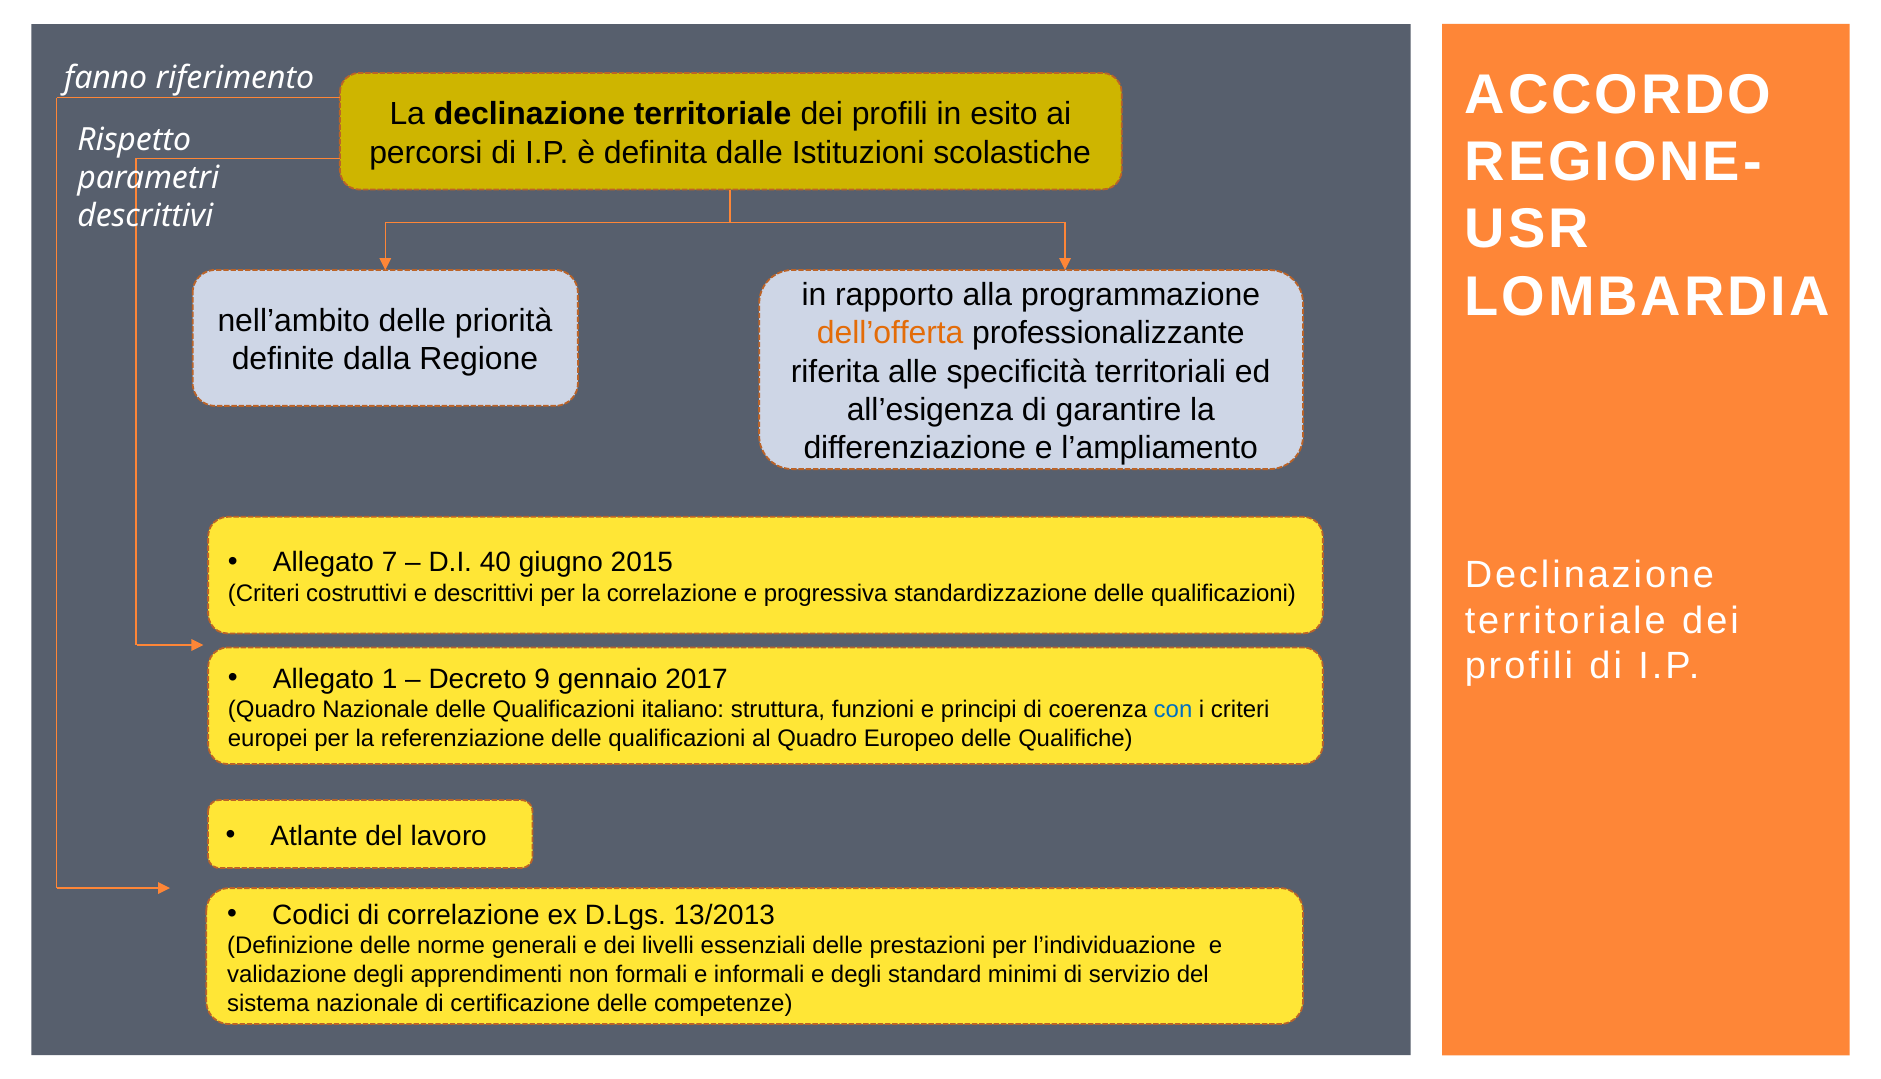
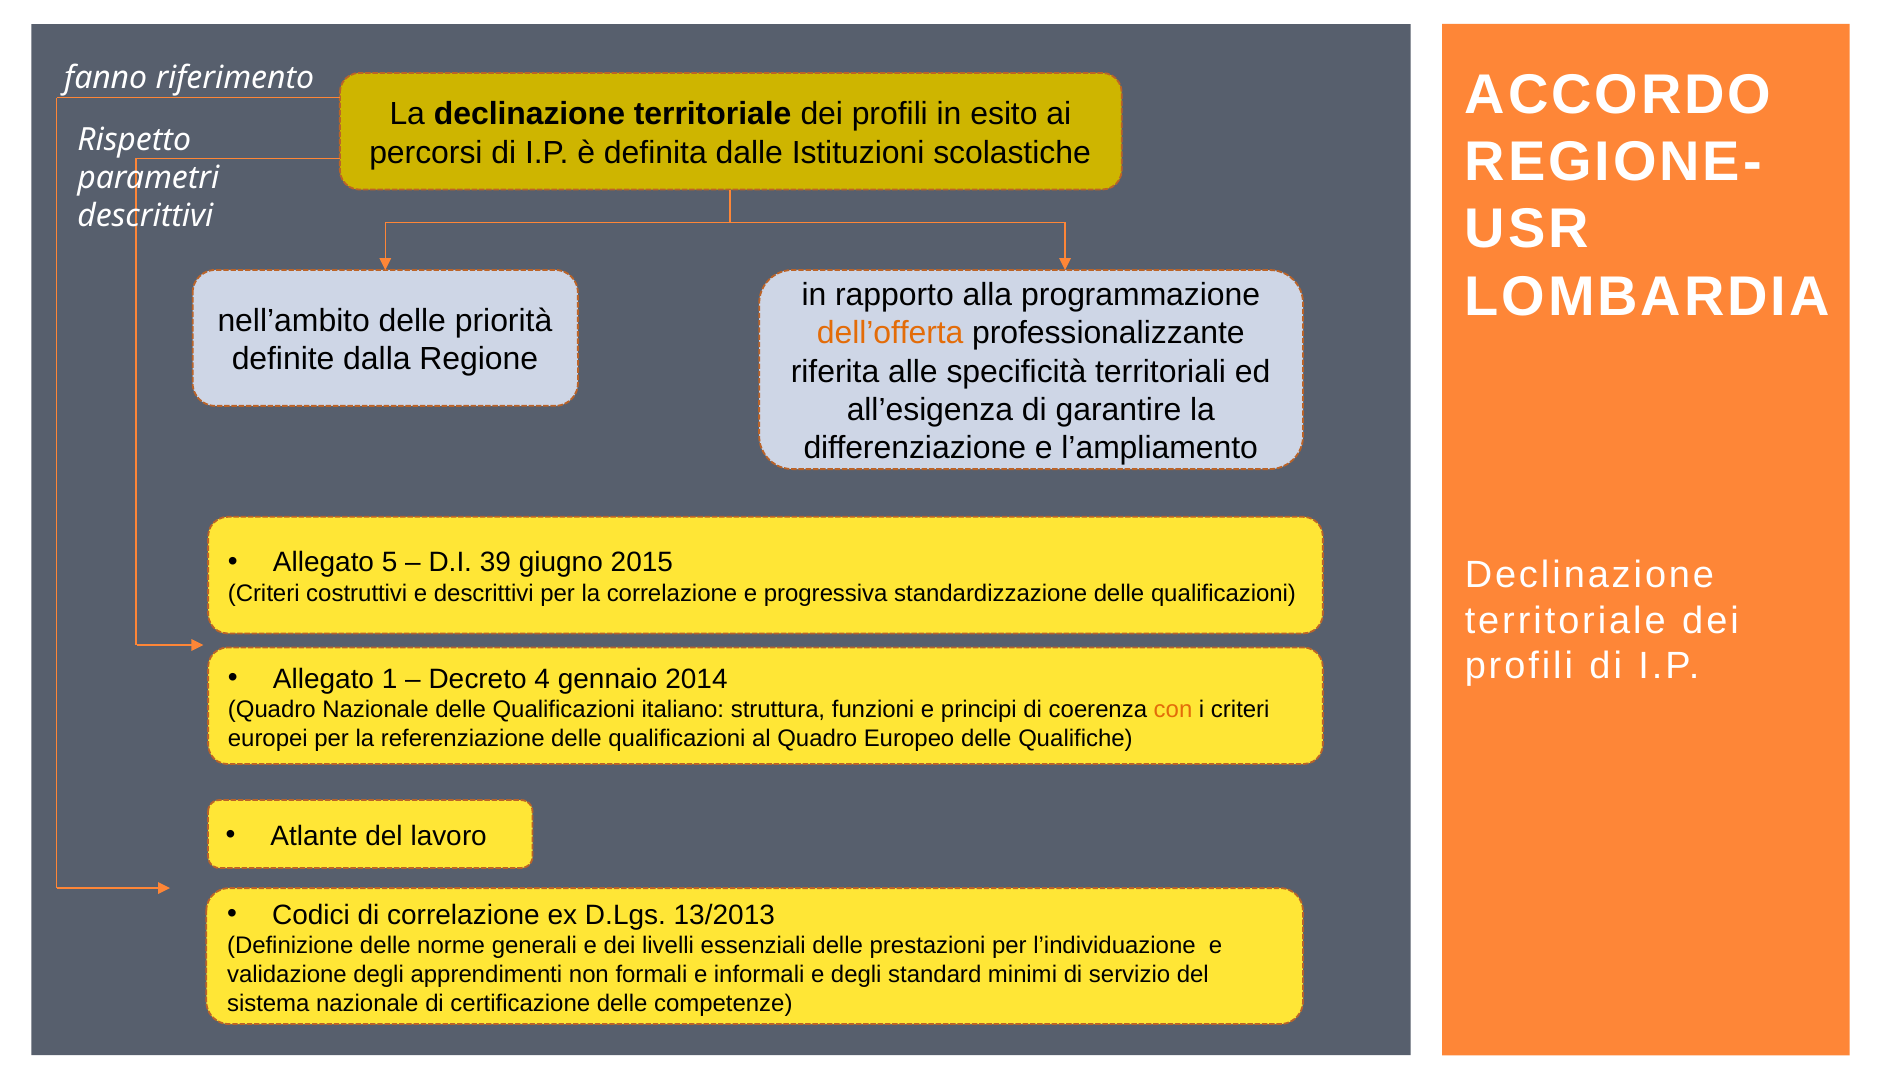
7: 7 -> 5 (390, 563)
40: 40 -> 39 (495, 563)
9: 9 -> 4 (542, 679)
2017: 2017 -> 2014 (696, 679)
con colour: blue -> orange (1173, 710)
